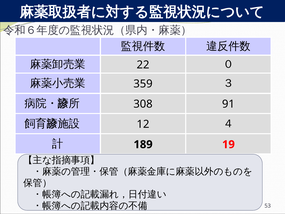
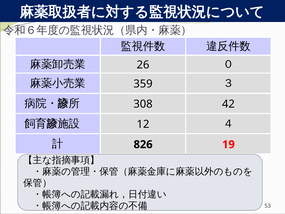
22: 22 -> 26 (143, 65)
91: 91 -> 42 (228, 104)
189: 189 -> 826 (143, 144)
